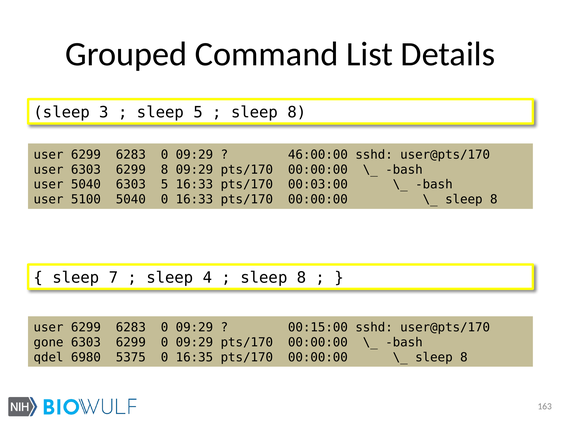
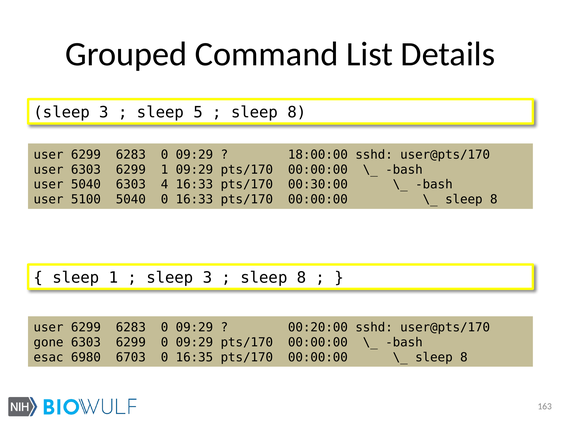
46:00:00: 46:00:00 -> 18:00:00 (318, 155)
6299 8: 8 -> 1 (165, 169)
6303 5: 5 -> 4 (165, 184)
00:03:00: 00:03:00 -> 00:30:00 (318, 184)
sleep 7: 7 -> 1 (113, 278)
4: 4 -> 3 (207, 278)
00:15:00: 00:15:00 -> 00:20:00 (318, 327)
qdel: qdel -> esac (49, 357)
5375: 5375 -> 6703 (131, 357)
